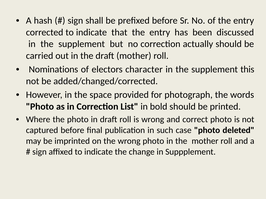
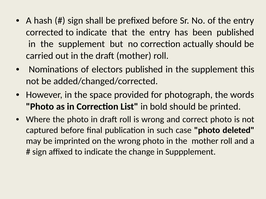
been discussed: discussed -> published (235, 32)
electors character: character -> published (144, 70)
